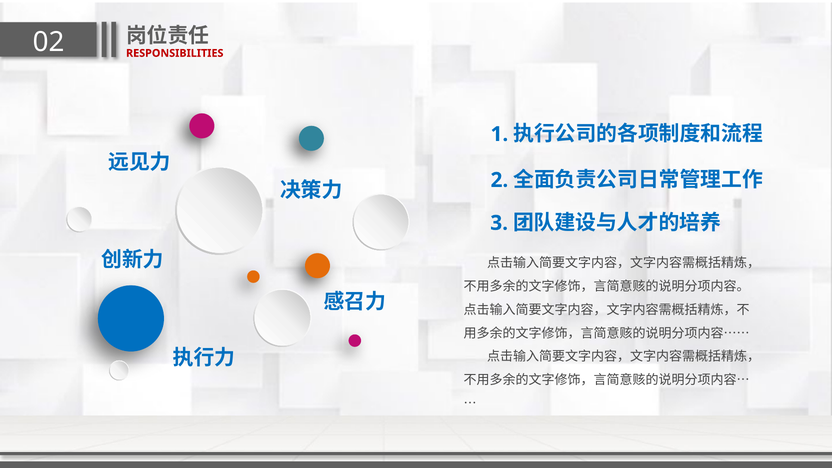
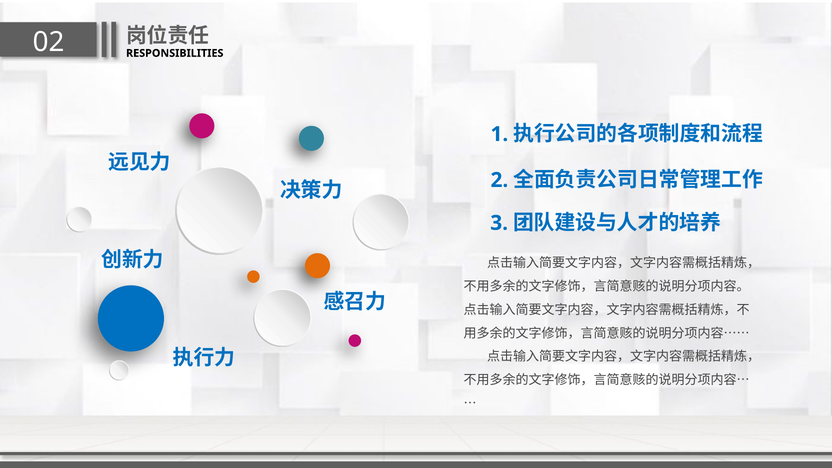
RESPONSIBILITIES colour: red -> black (175, 53)
